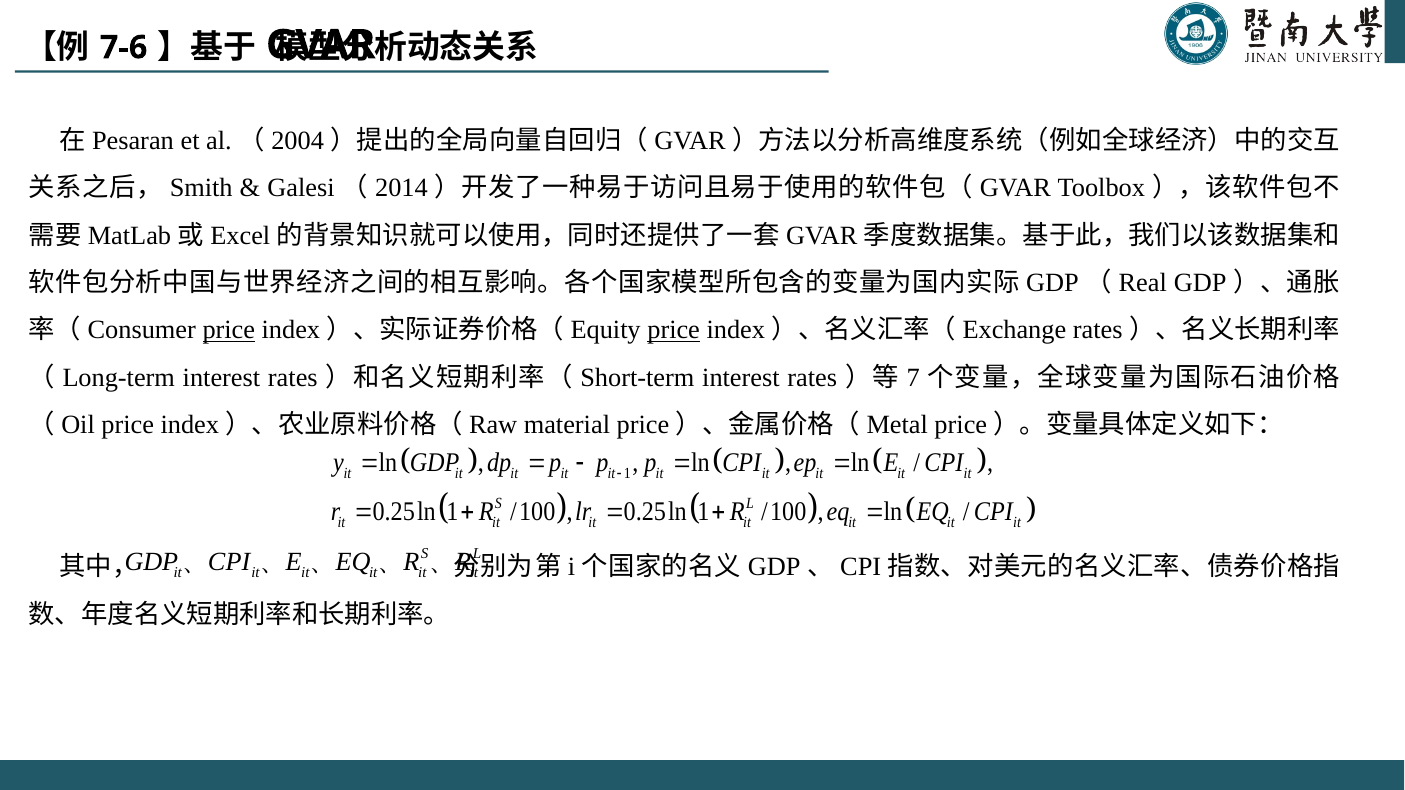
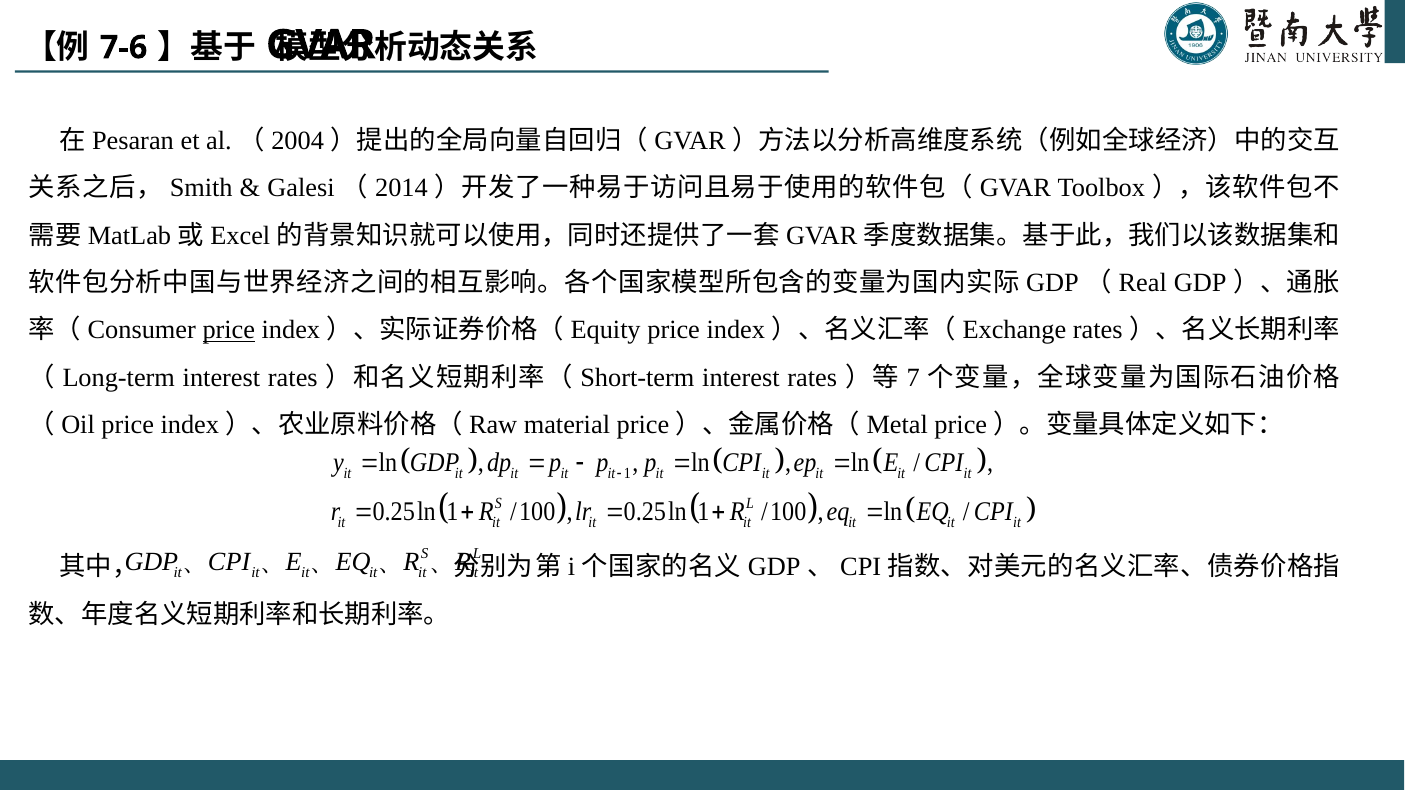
price underline: present -> none (674, 330)
